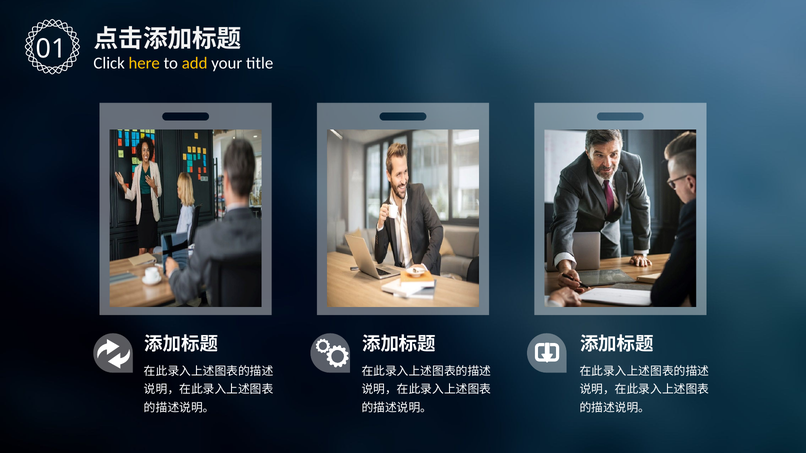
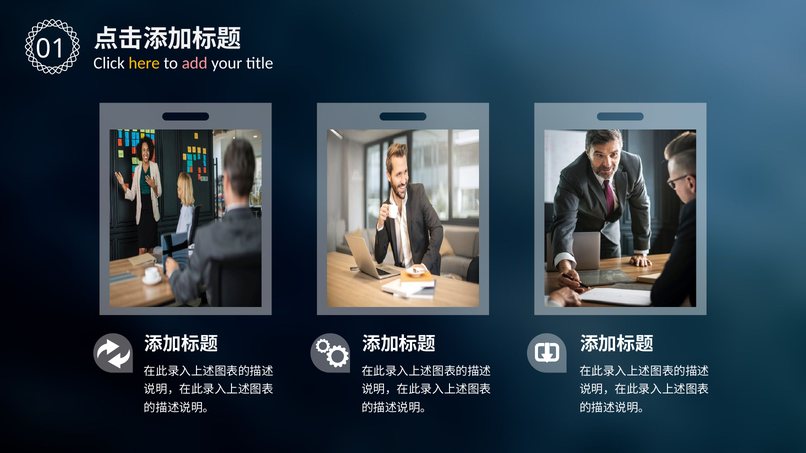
add colour: yellow -> pink (195, 63)
